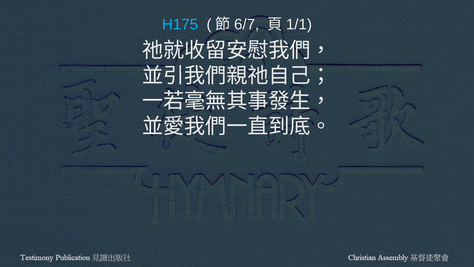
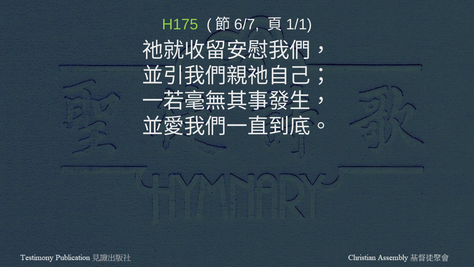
H175 colour: light blue -> light green (180, 24)
